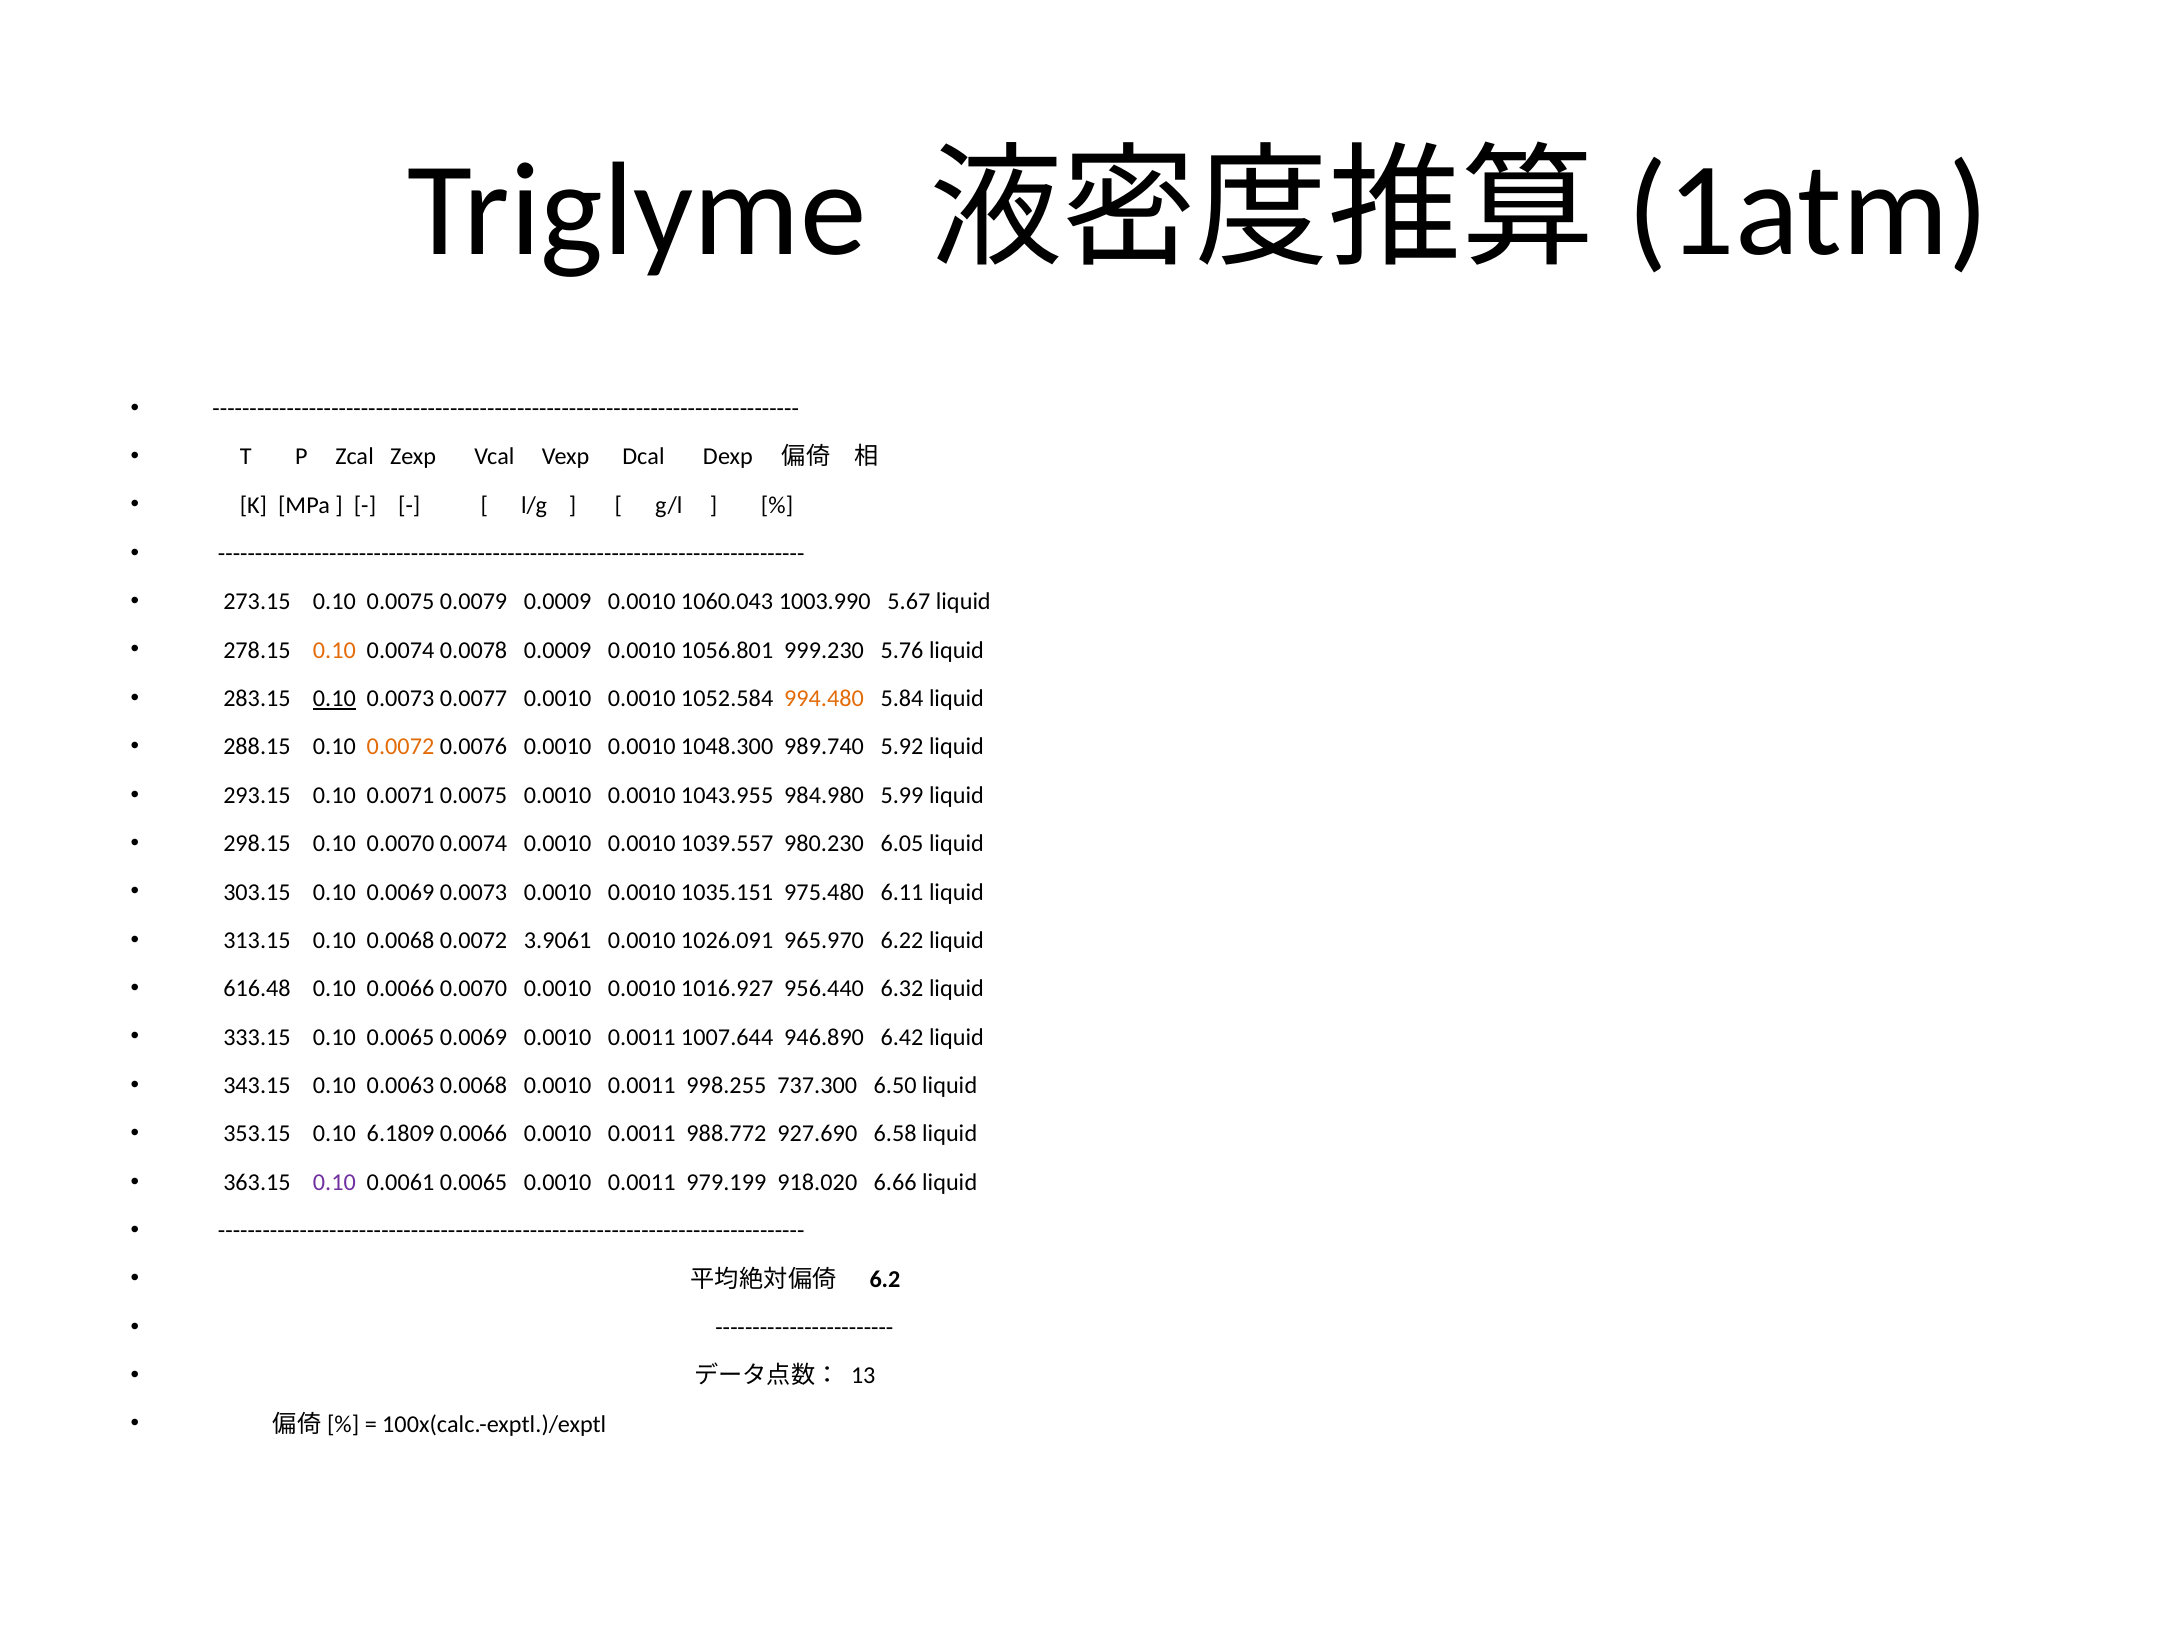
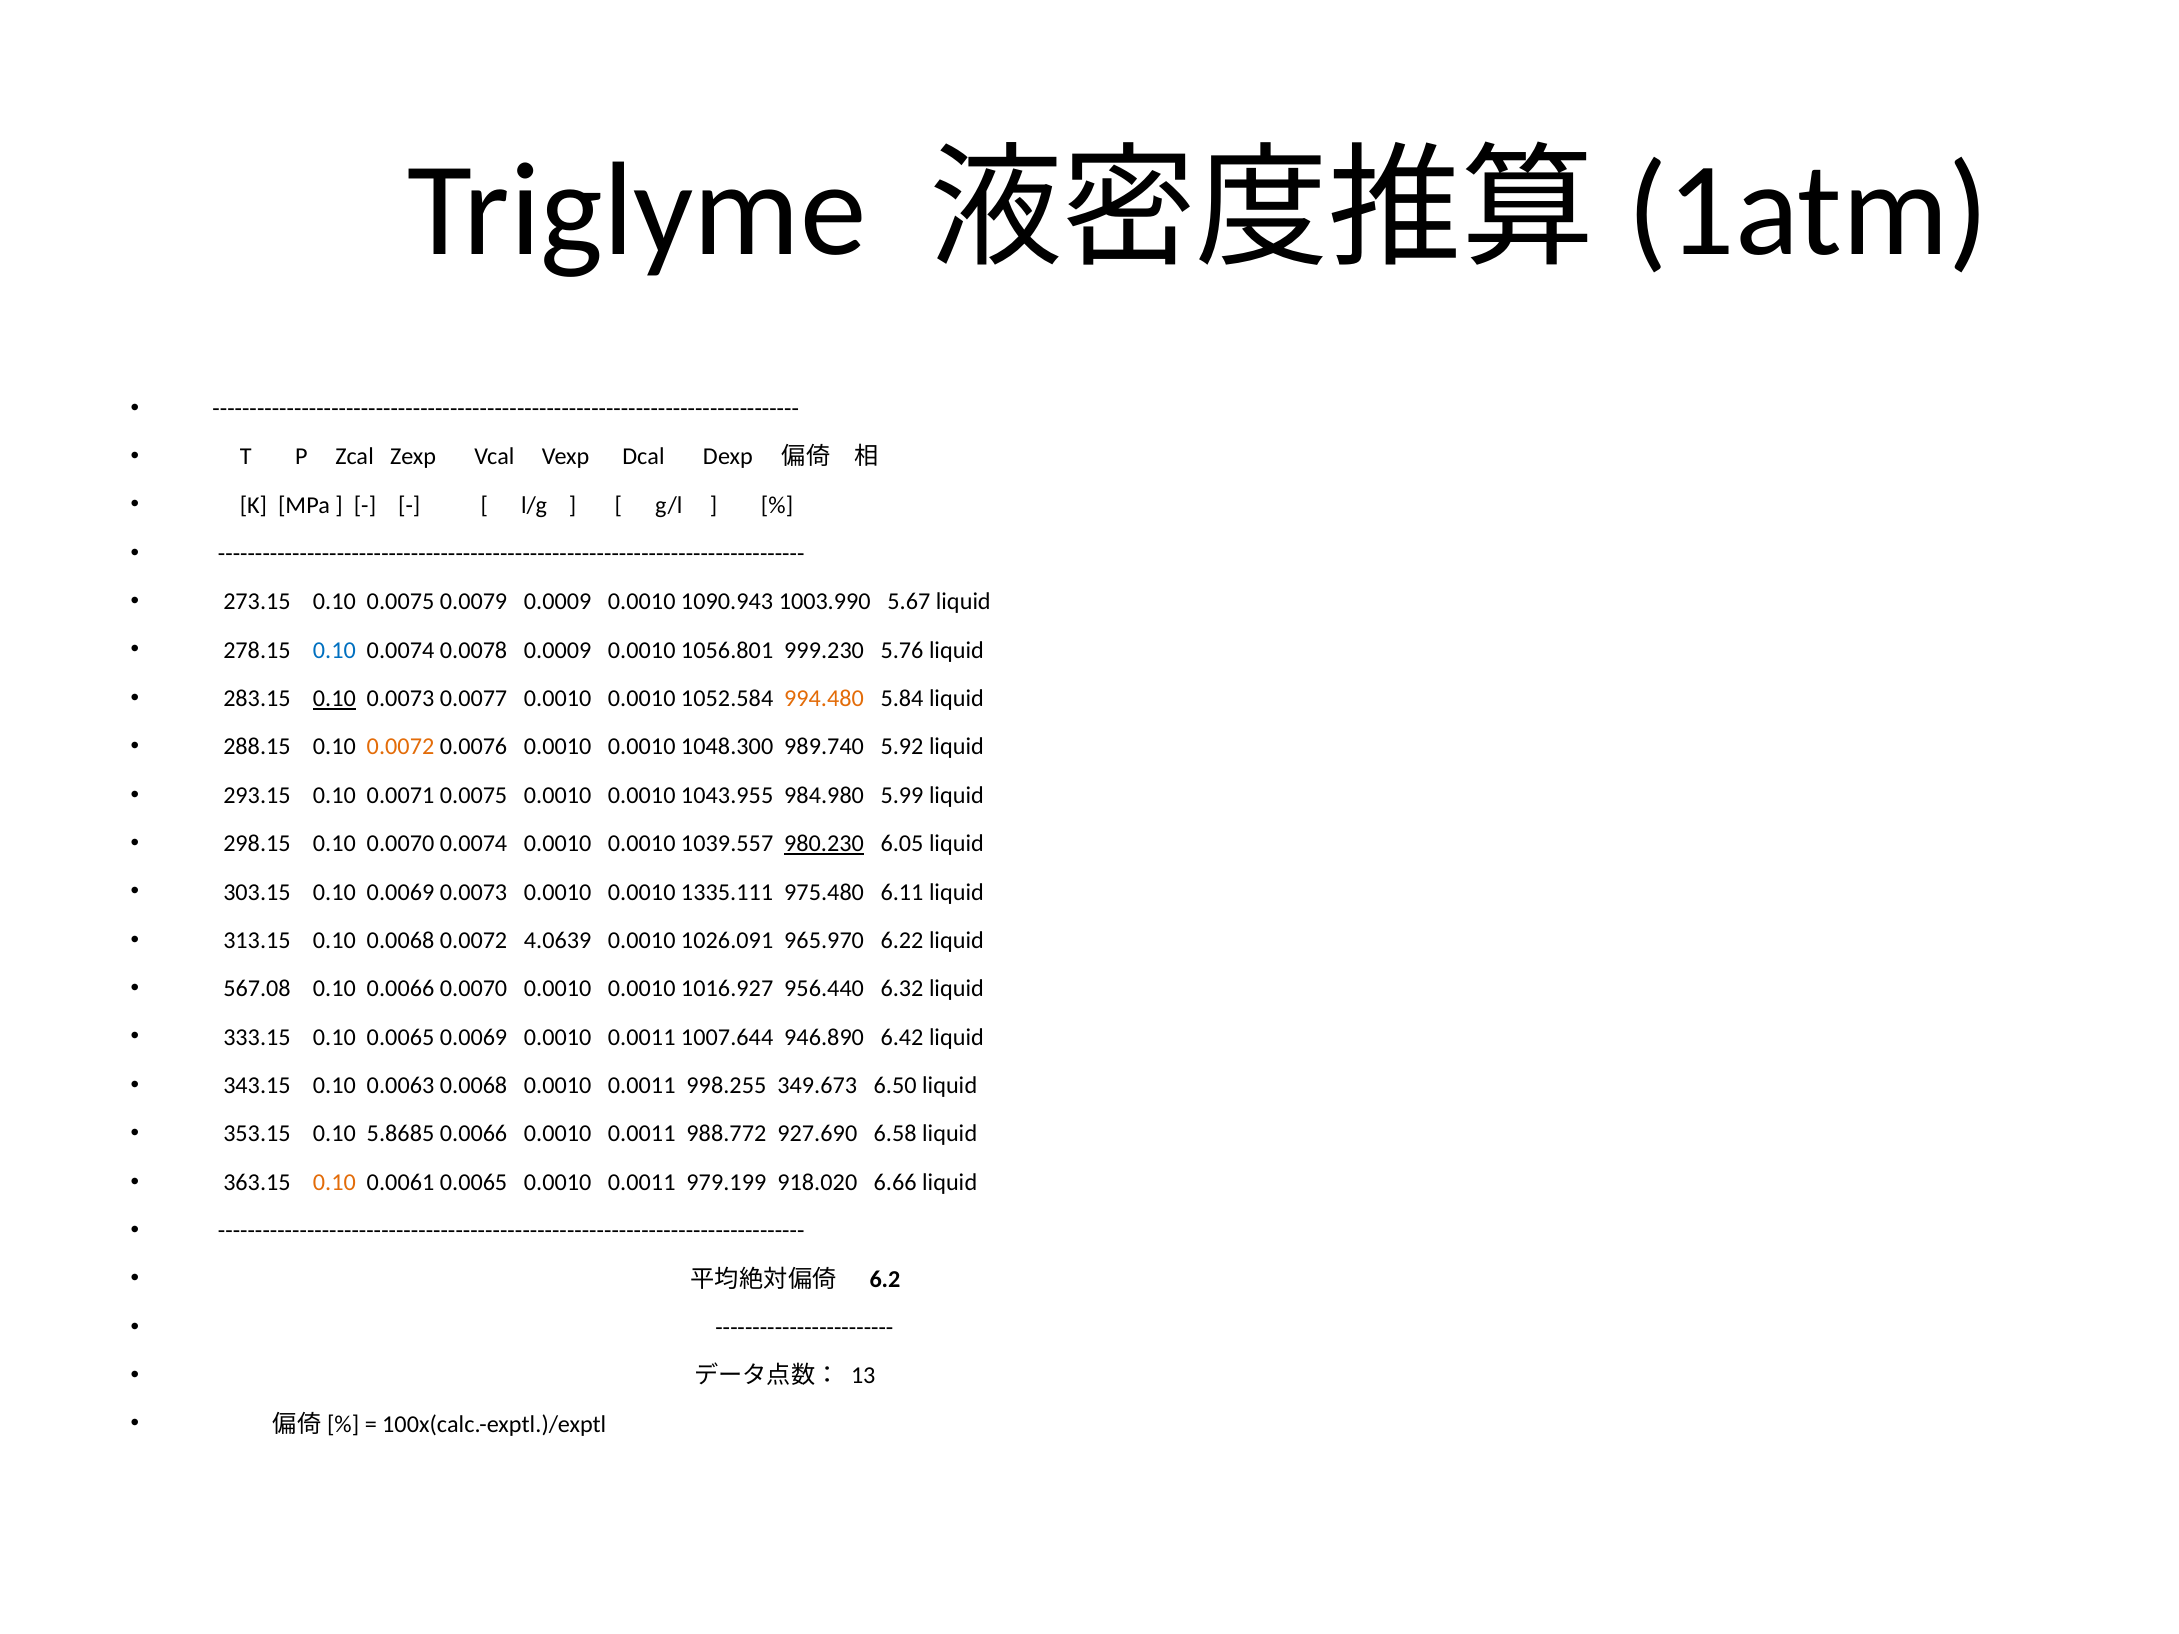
1060.043: 1060.043 -> 1090.943 (727, 602)
0.10 colour: orange -> blue (334, 650)
980.230 underline: none -> present (824, 844)
1035.151: 1035.151 -> 1335.111 (727, 892)
3.9061: 3.9061 -> 4.0639 (558, 941)
616.48: 616.48 -> 567.08 (257, 989)
737.300: 737.300 -> 349.673 (817, 1086)
6.1809: 6.1809 -> 5.8685 (401, 1134)
0.10 colour: purple -> orange (334, 1183)
